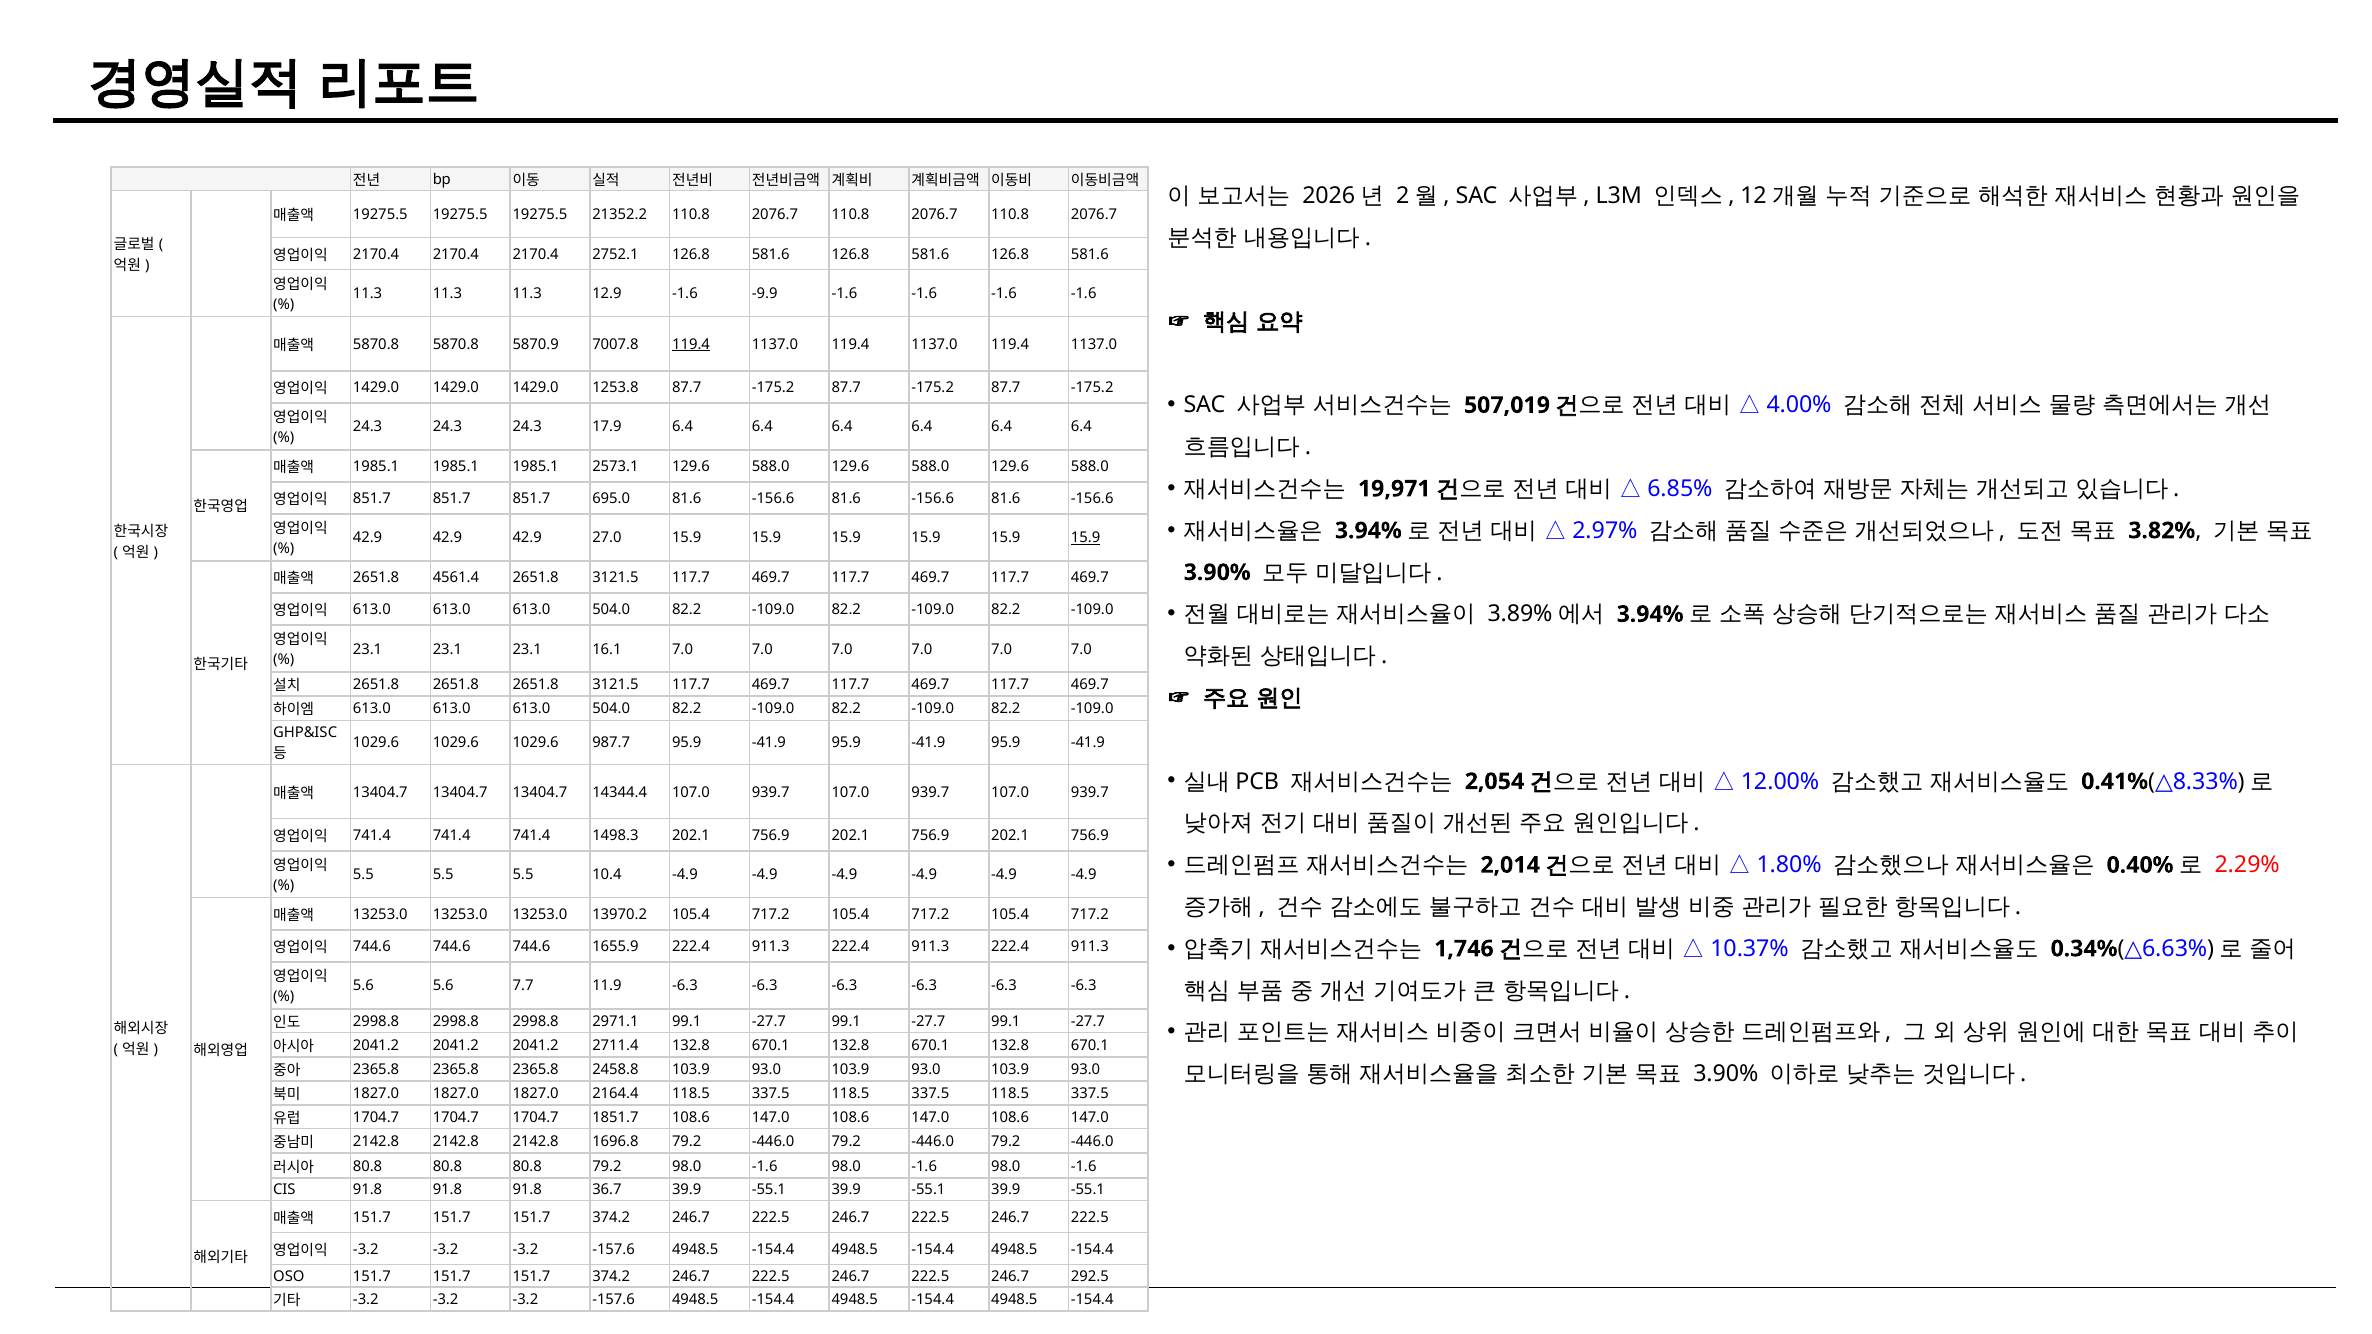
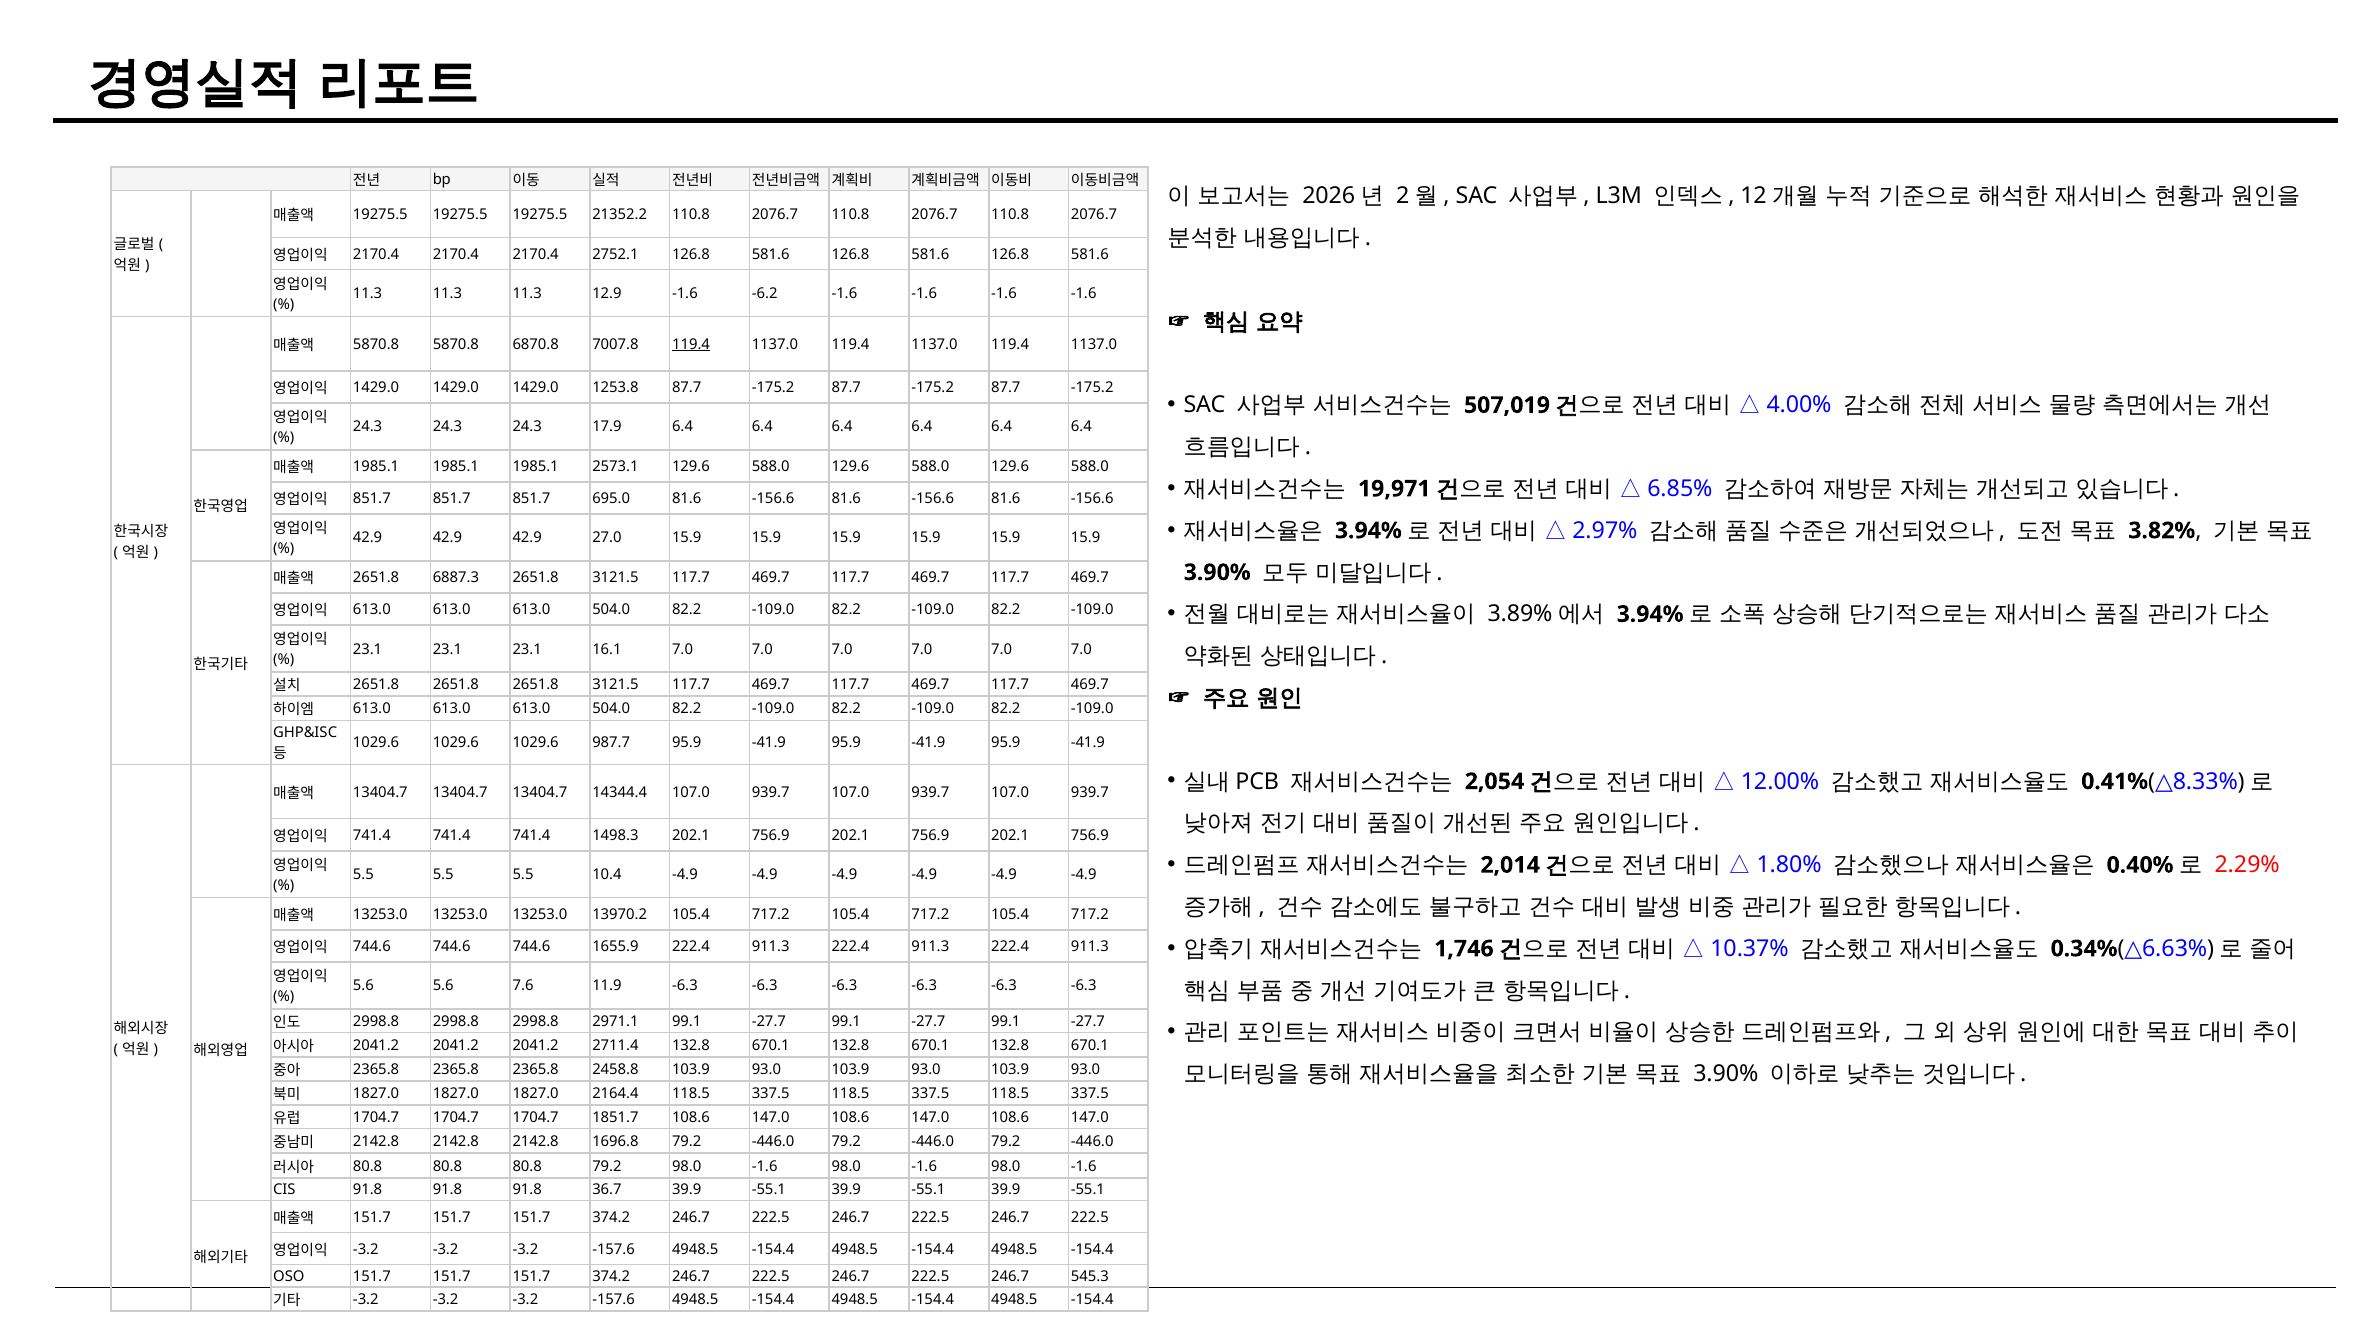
-9.9: -9.9 -> -6.2 (765, 294)
5870.9: 5870.9 -> 6870.8 (536, 344)
15.9 underline: present -> none (1086, 538)
4561.4: 4561.4 -> 6887.3 (456, 578)
7.7: 7.7 -> 7.6 (523, 986)
292.5: 292.5 -> 545.3 (1090, 1277)
